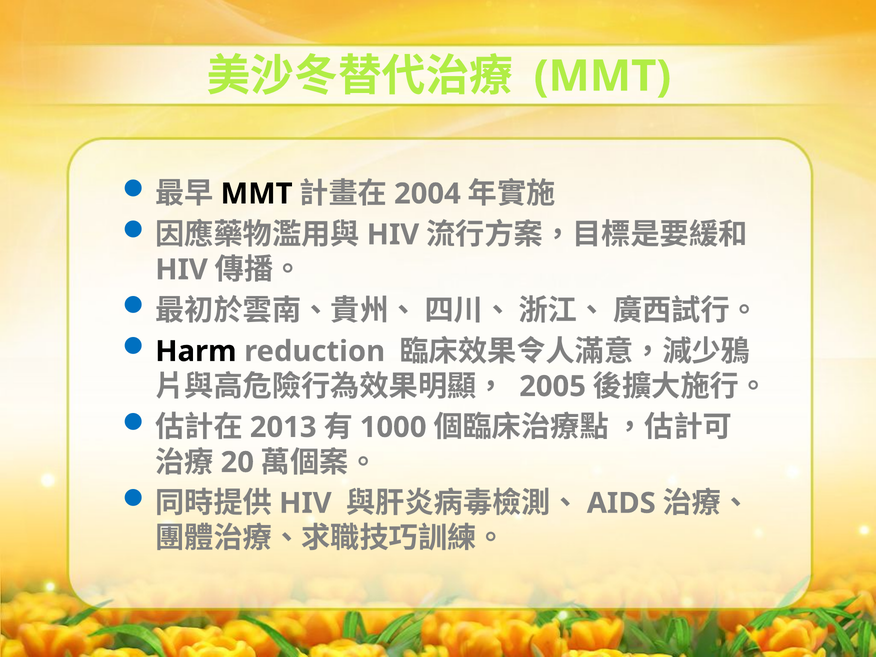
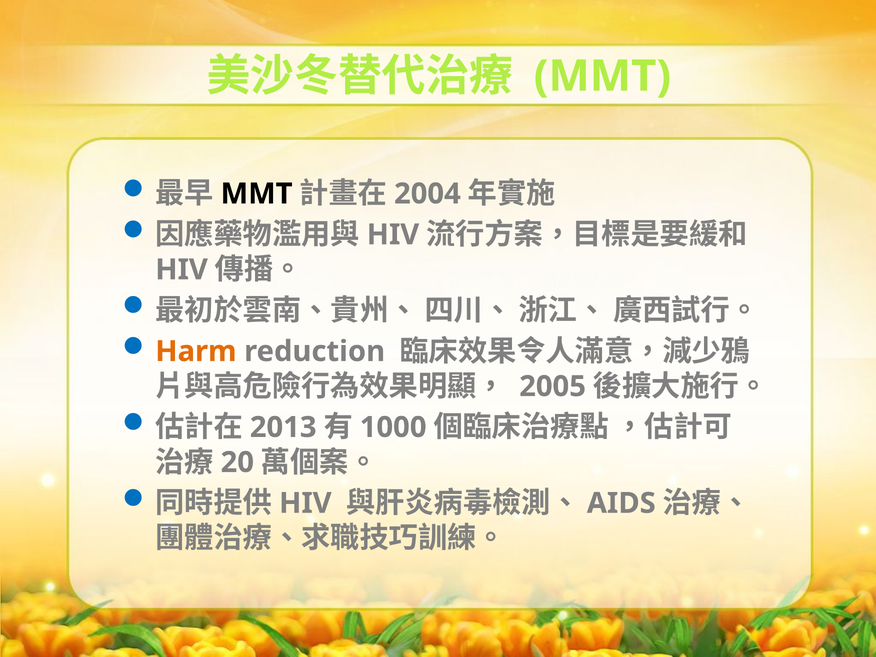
Harm colour: black -> orange (196, 351)
